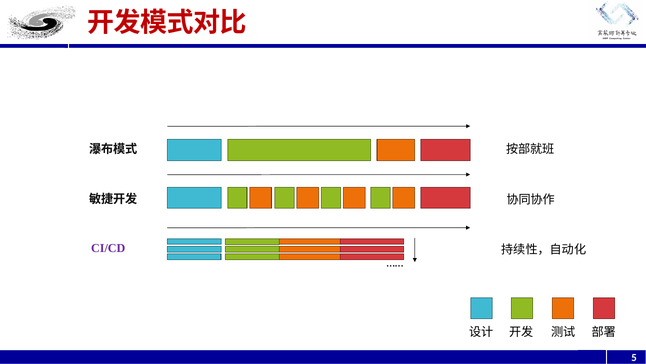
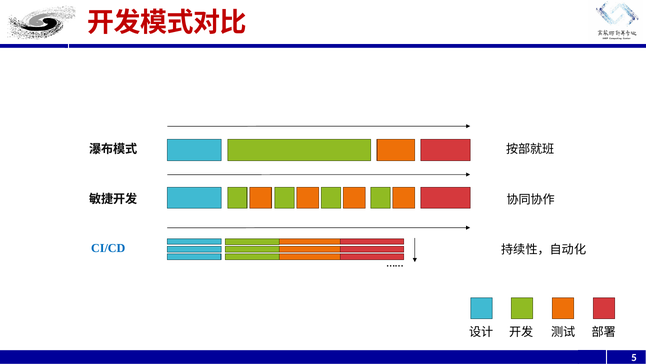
CI/CD colour: purple -> blue (108, 248)
